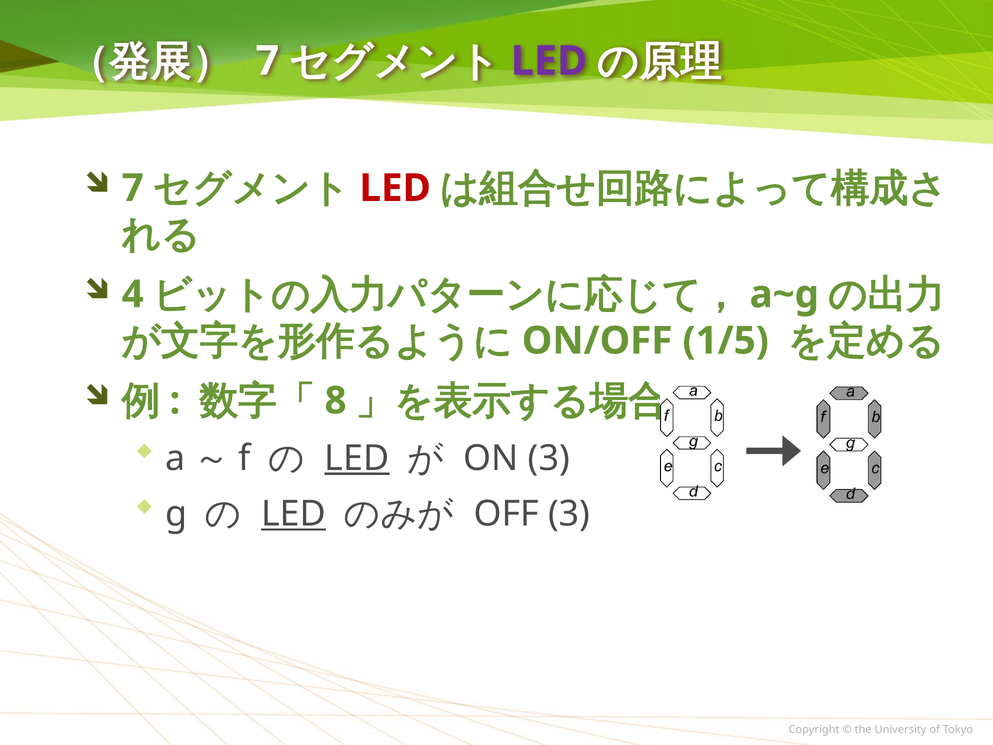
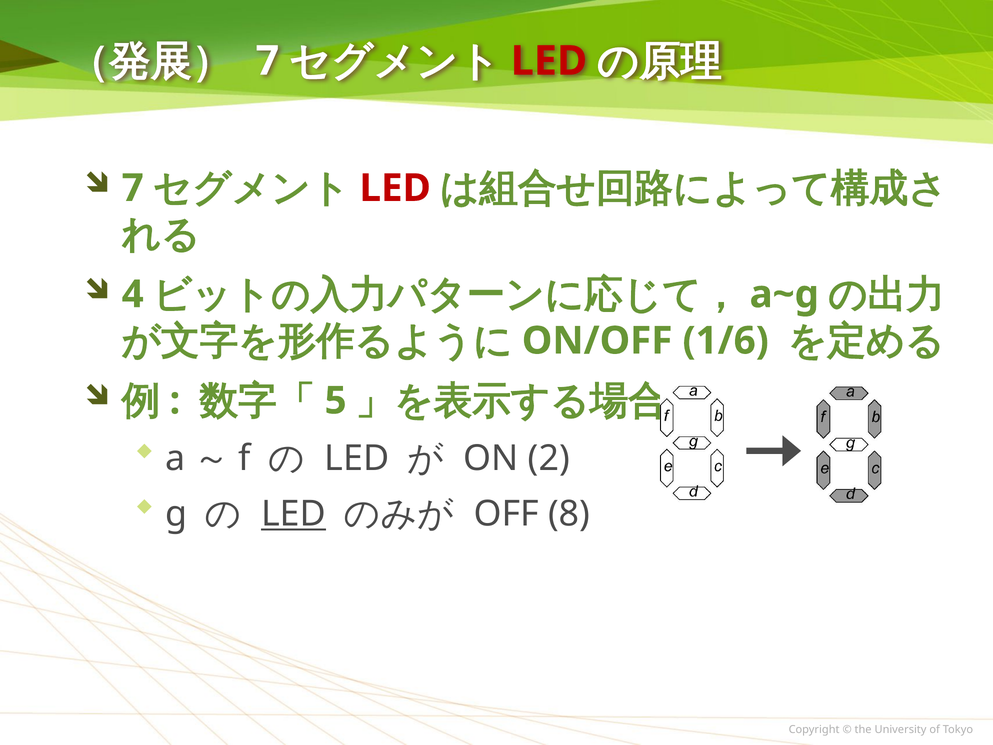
LED colour: purple -> red (549, 61)
1/5: 1/5 -> 1/6 (726, 341)
8: 8 -> 5 (336, 401)
LED underline: present -> none (357, 458)
ON 3: 3 -> 2 (549, 458)
OFF 3: 3 -> 8 (569, 514)
